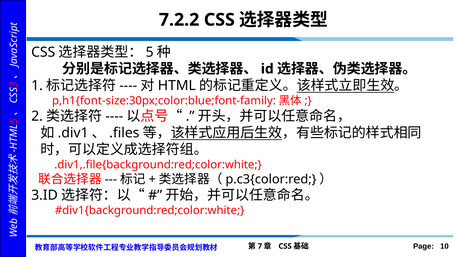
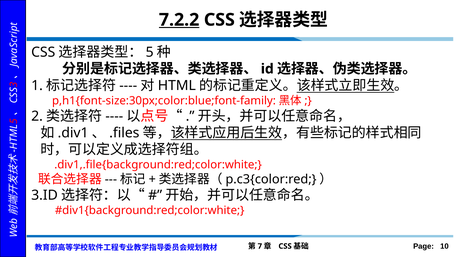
7.2.2 underline: none -> present (179, 20)
